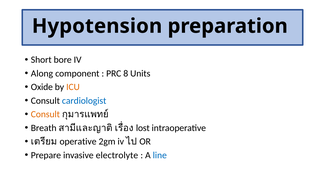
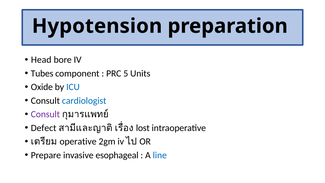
Short: Short -> Head (41, 60)
Along: Along -> Tubes (42, 73)
8: 8 -> 5 (126, 73)
ICU colour: orange -> blue (73, 87)
Consult colour: orange -> purple (45, 114)
Breath: Breath -> Defect (44, 128)
electrolyte: electrolyte -> esophageal (117, 155)
